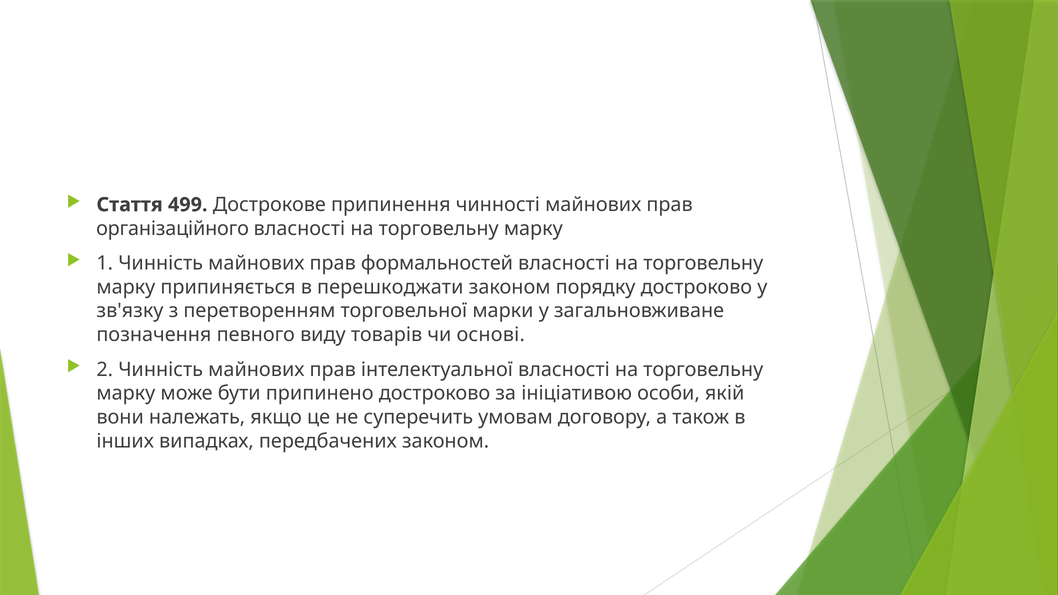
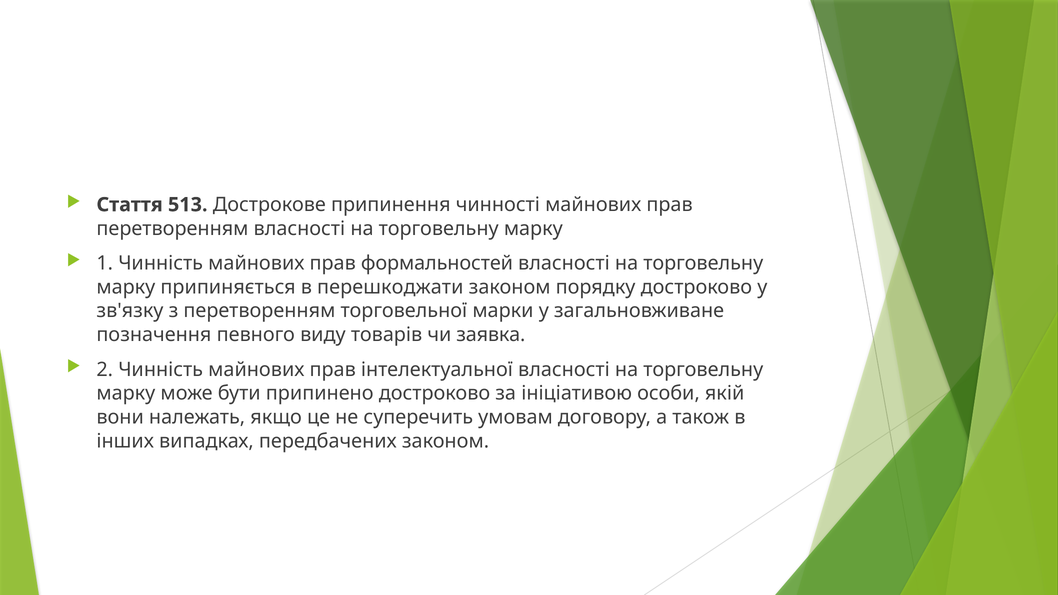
499: 499 -> 513 (188, 205)
організаційного: організаційного -> перетворенням (172, 229)
основі: основі -> заявка (491, 335)
